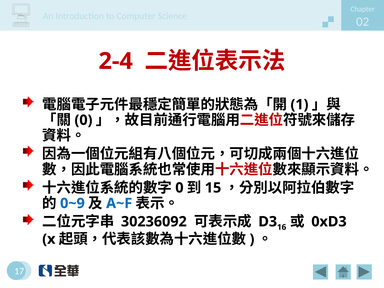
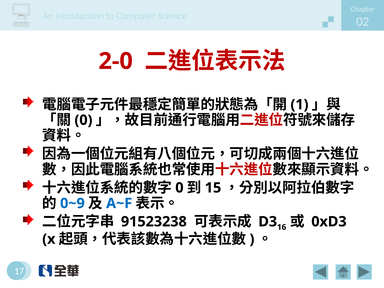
2-4: 2-4 -> 2-0 (116, 61)
30236092: 30236092 -> 91523238 (154, 222)
